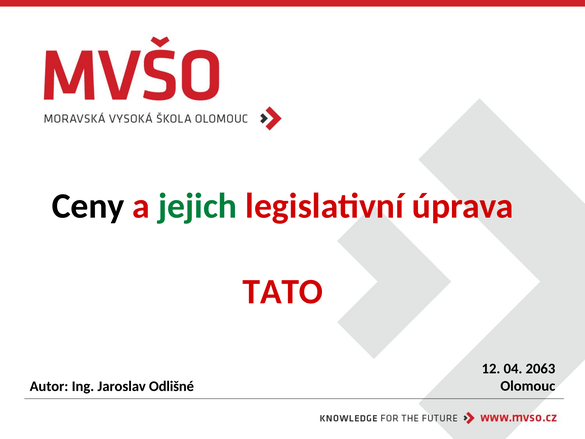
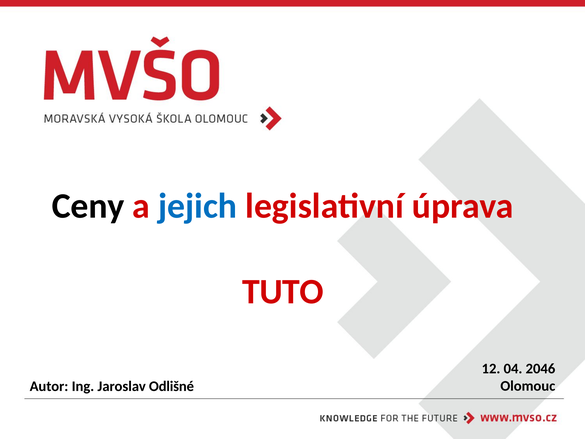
jejich colour: green -> blue (198, 206)
TATO: TATO -> TUTO (283, 292)
2063: 2063 -> 2046 (540, 368)
